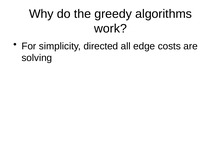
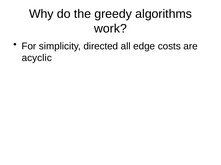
solving: solving -> acyclic (37, 58)
